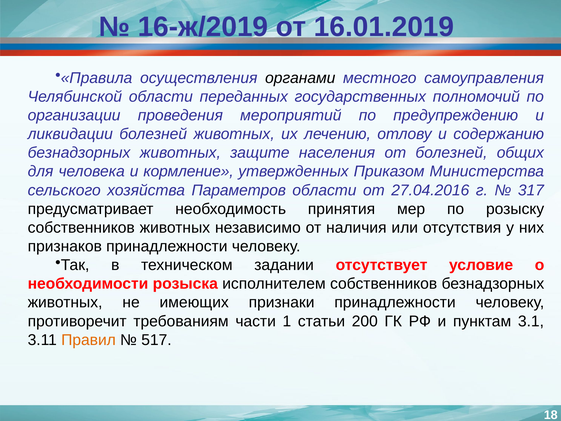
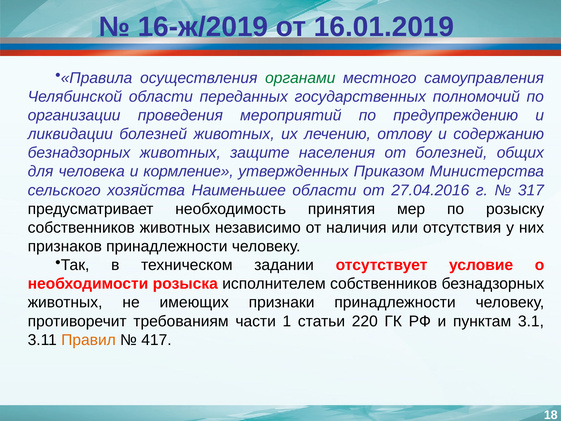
органами colour: black -> green (300, 78)
Параметров: Параметров -> Наименьшее (239, 190)
200: 200 -> 220 (365, 321)
517: 517 -> 417 (156, 340)
